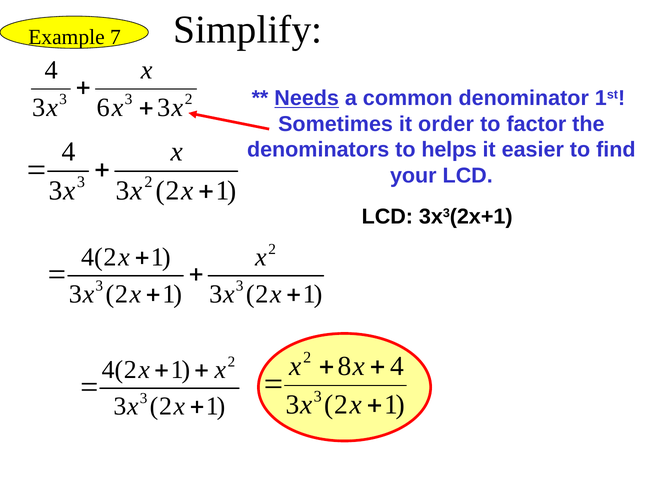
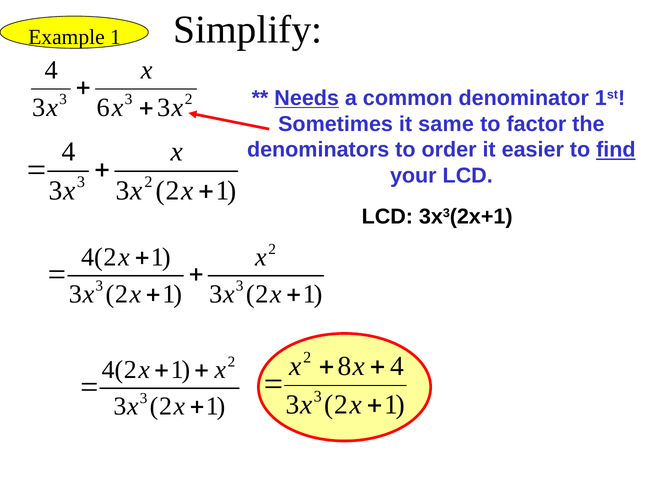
Example 7: 7 -> 1 (115, 37)
order: order -> same (446, 124)
helps: helps -> order (449, 150)
find underline: none -> present (616, 150)
